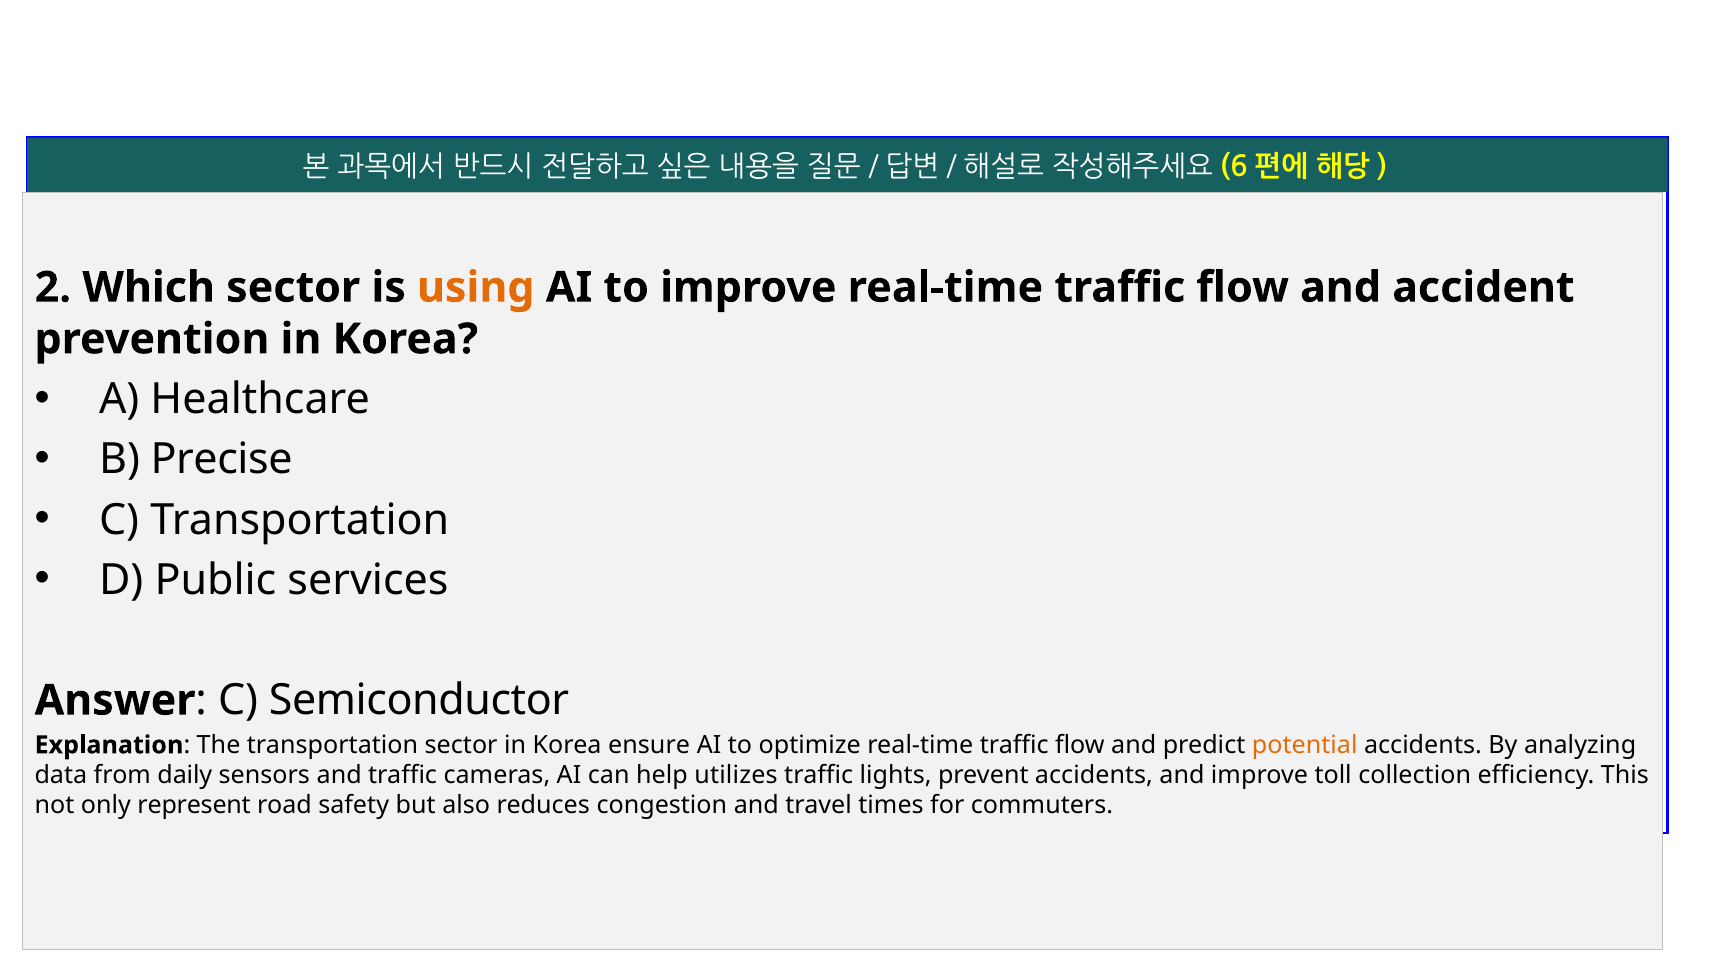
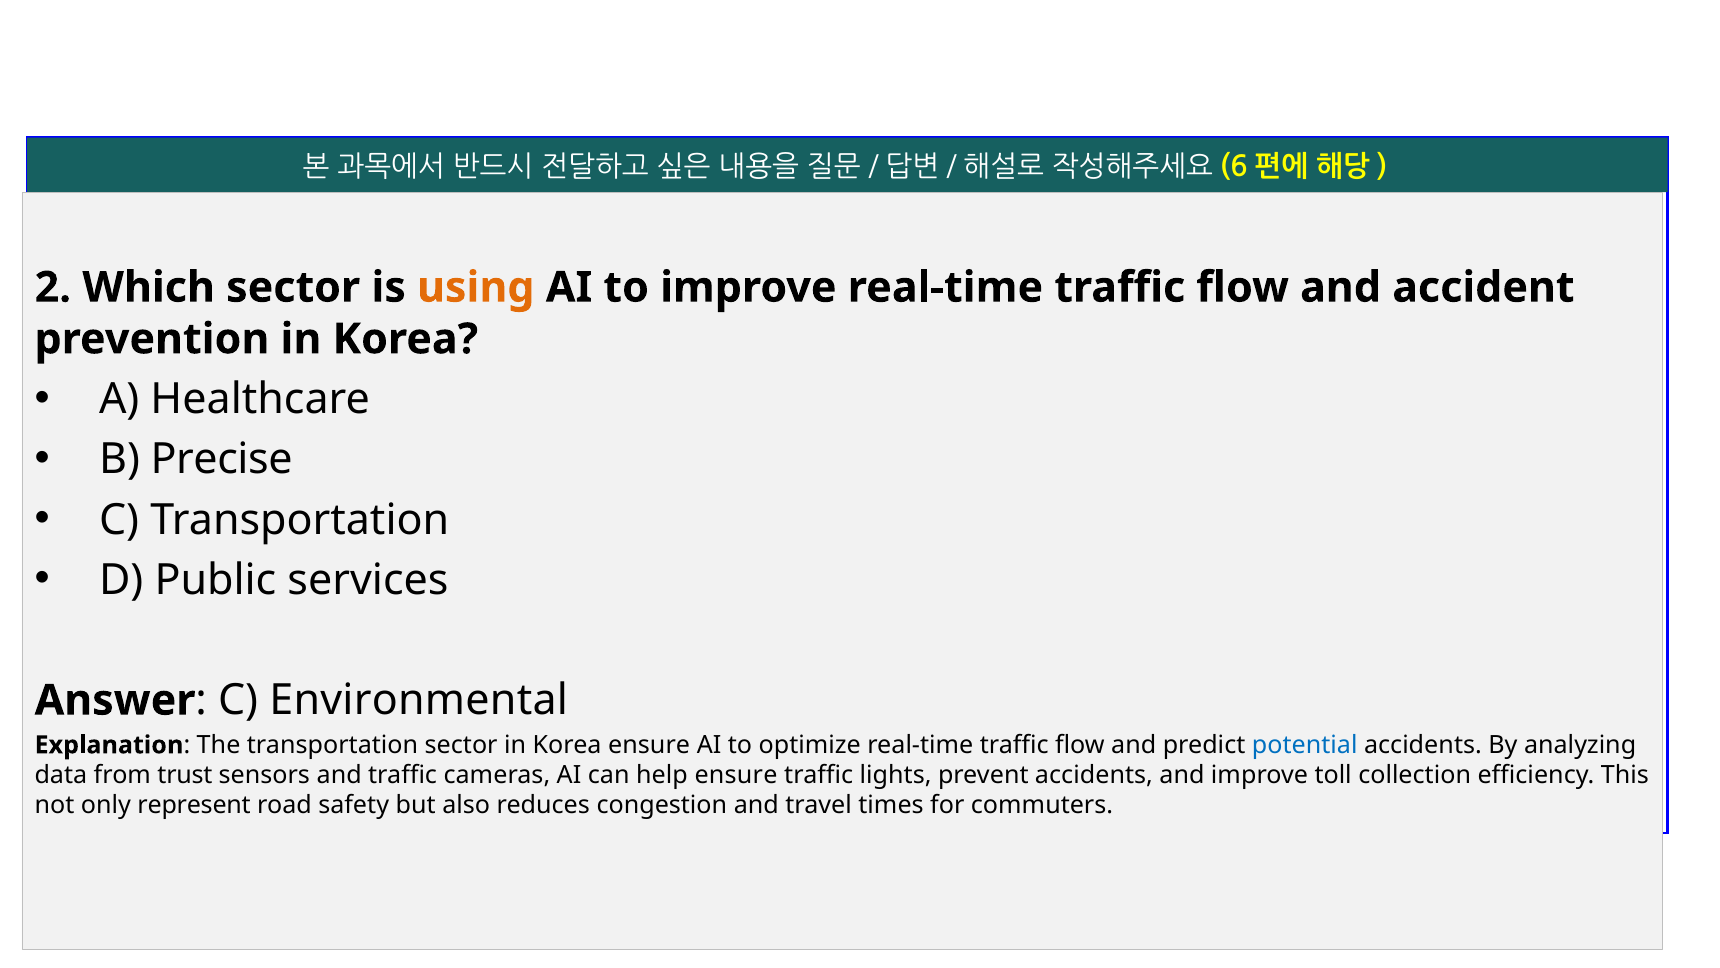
Semiconductor: Semiconductor -> Environmental (419, 700)
potential colour: orange -> blue (1305, 745)
daily: daily -> trust (185, 775)
help utilizes: utilizes -> ensure (736, 775)
